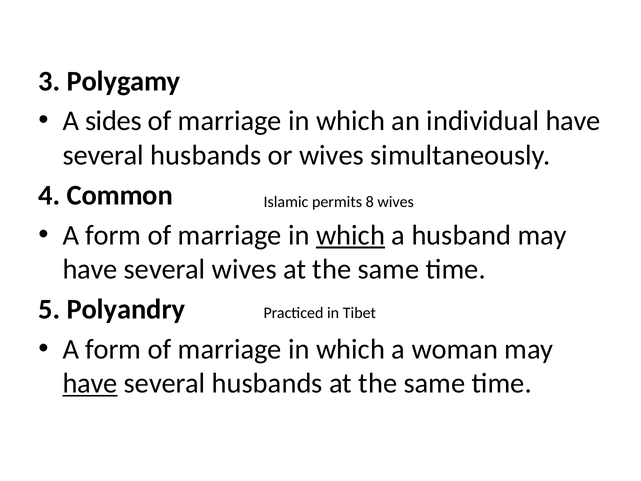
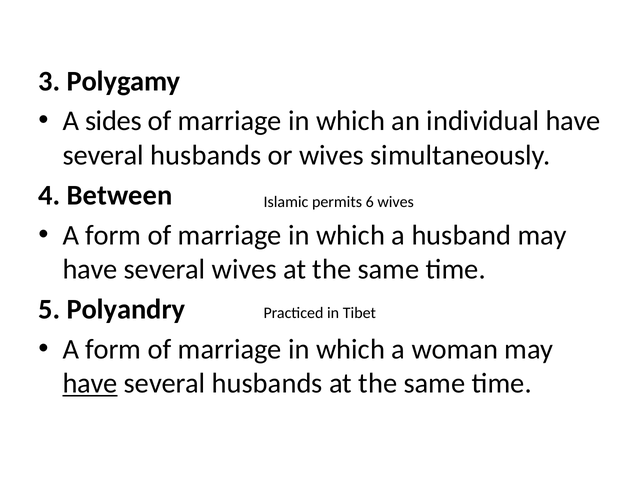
Common: Common -> Between (120, 195)
8: 8 -> 6 (370, 202)
which underline: present -> none (351, 235)
